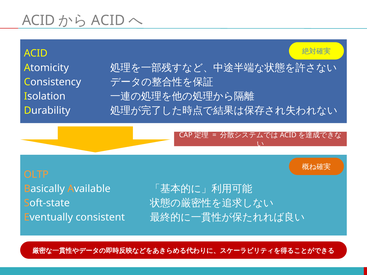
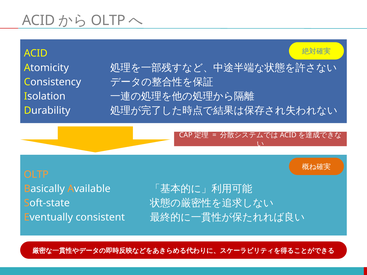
ACID: ACID -> OLTP (108, 20)
